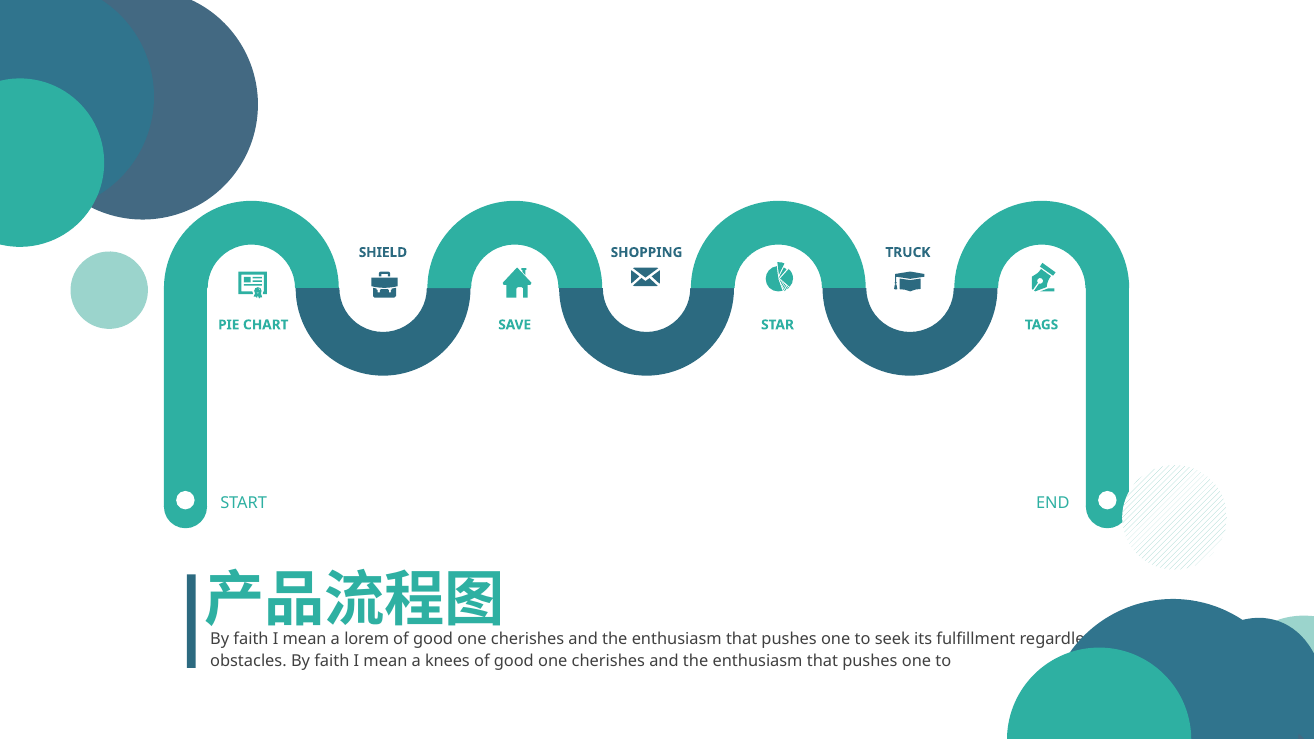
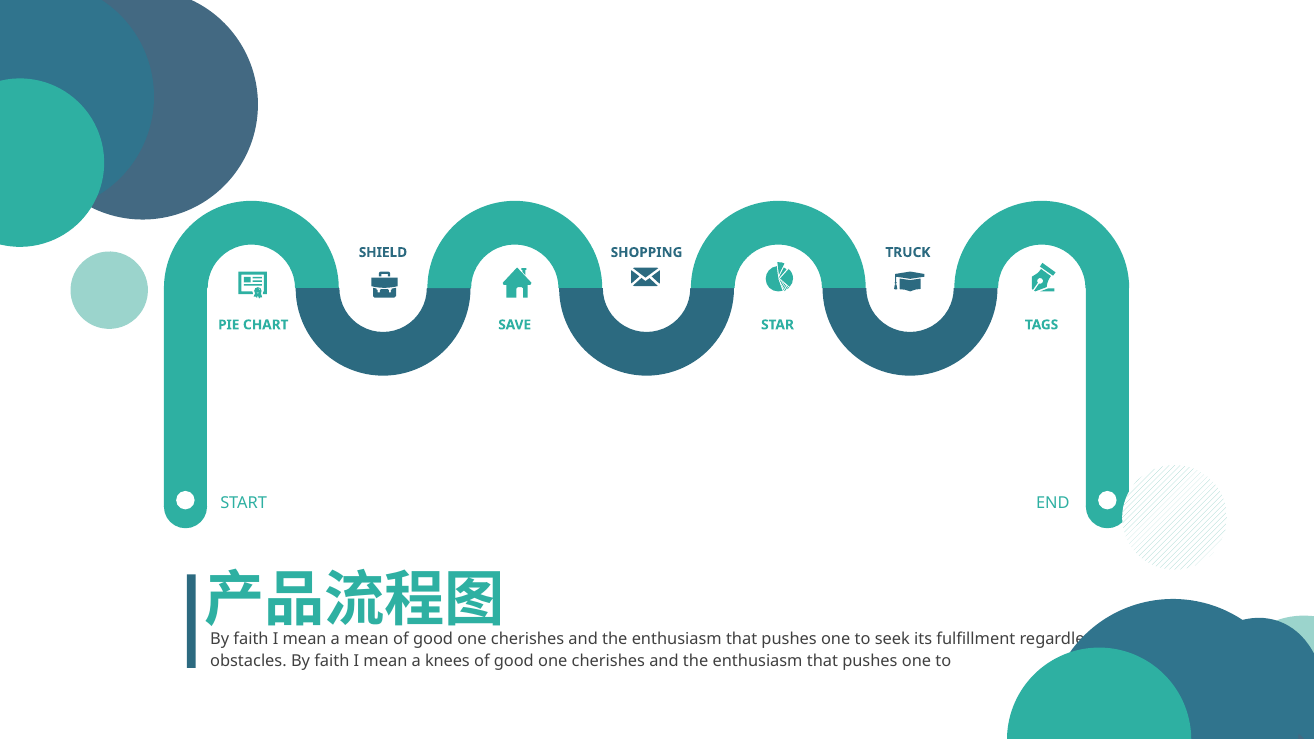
a lorem: lorem -> mean (367, 639)
